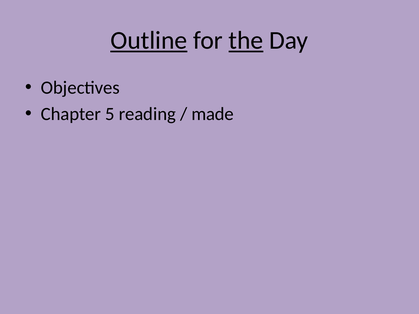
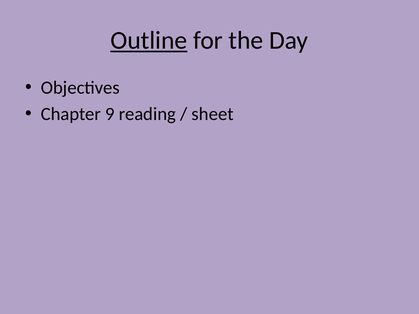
the underline: present -> none (246, 41)
5: 5 -> 9 (110, 114)
made: made -> sheet (213, 114)
